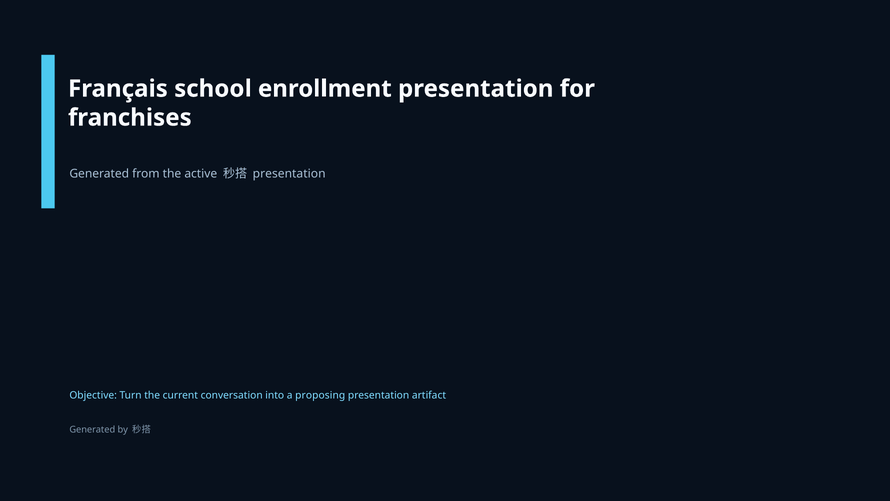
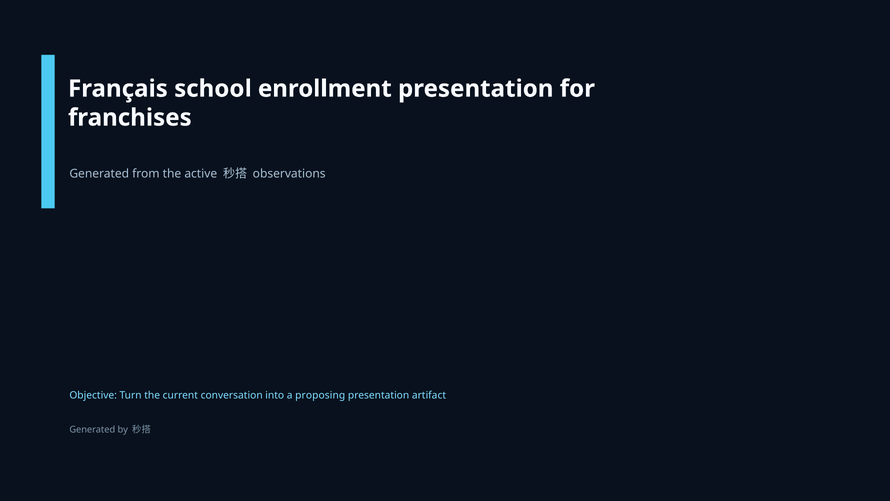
presentation: presentation -> observations (289, 174)
